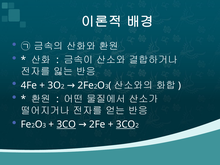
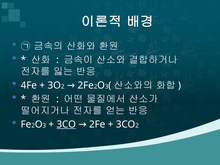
3CO underline: present -> none (126, 124)
